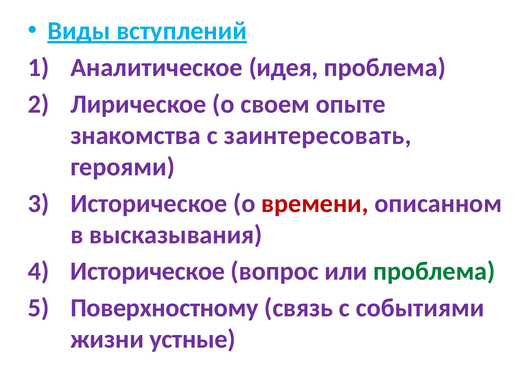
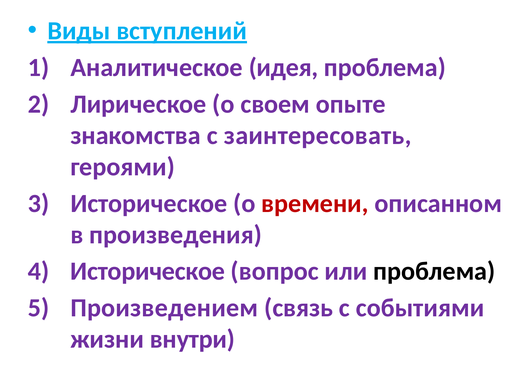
высказывания: высказывания -> произведения (176, 235)
проблема colour: green -> black (434, 272)
Поверхностному: Поверхностному -> Произведением (164, 308)
устные: устные -> внутри (192, 339)
